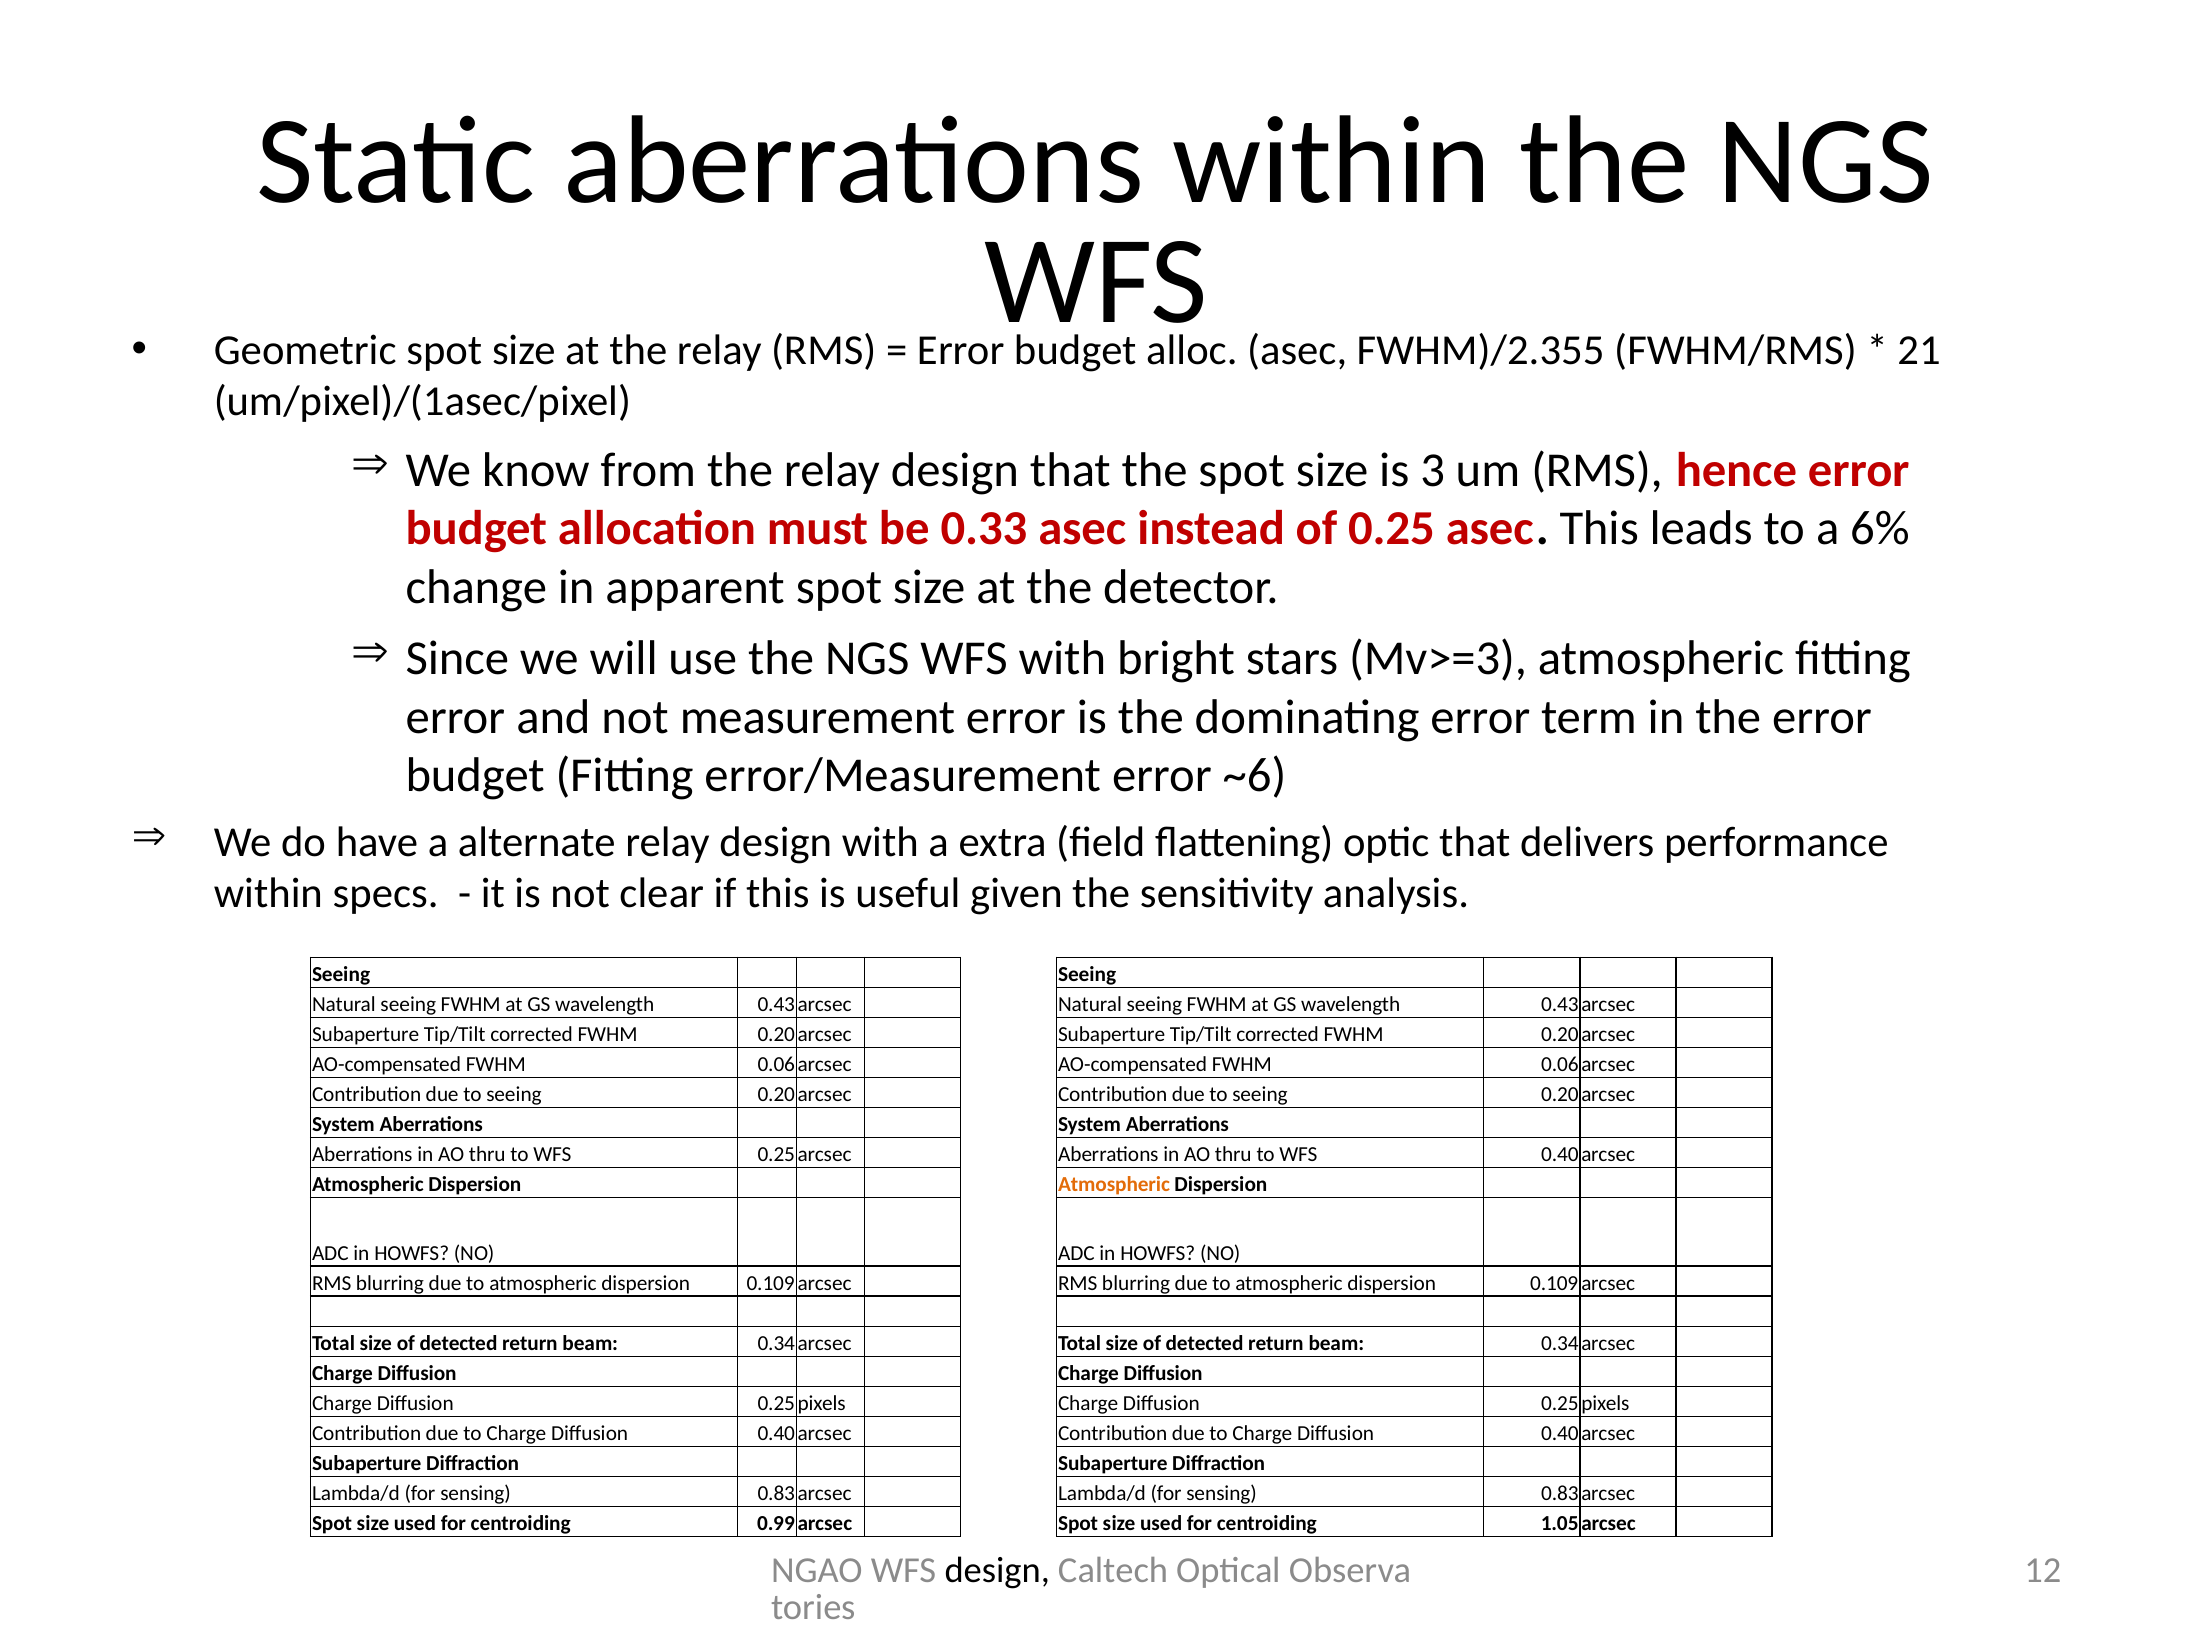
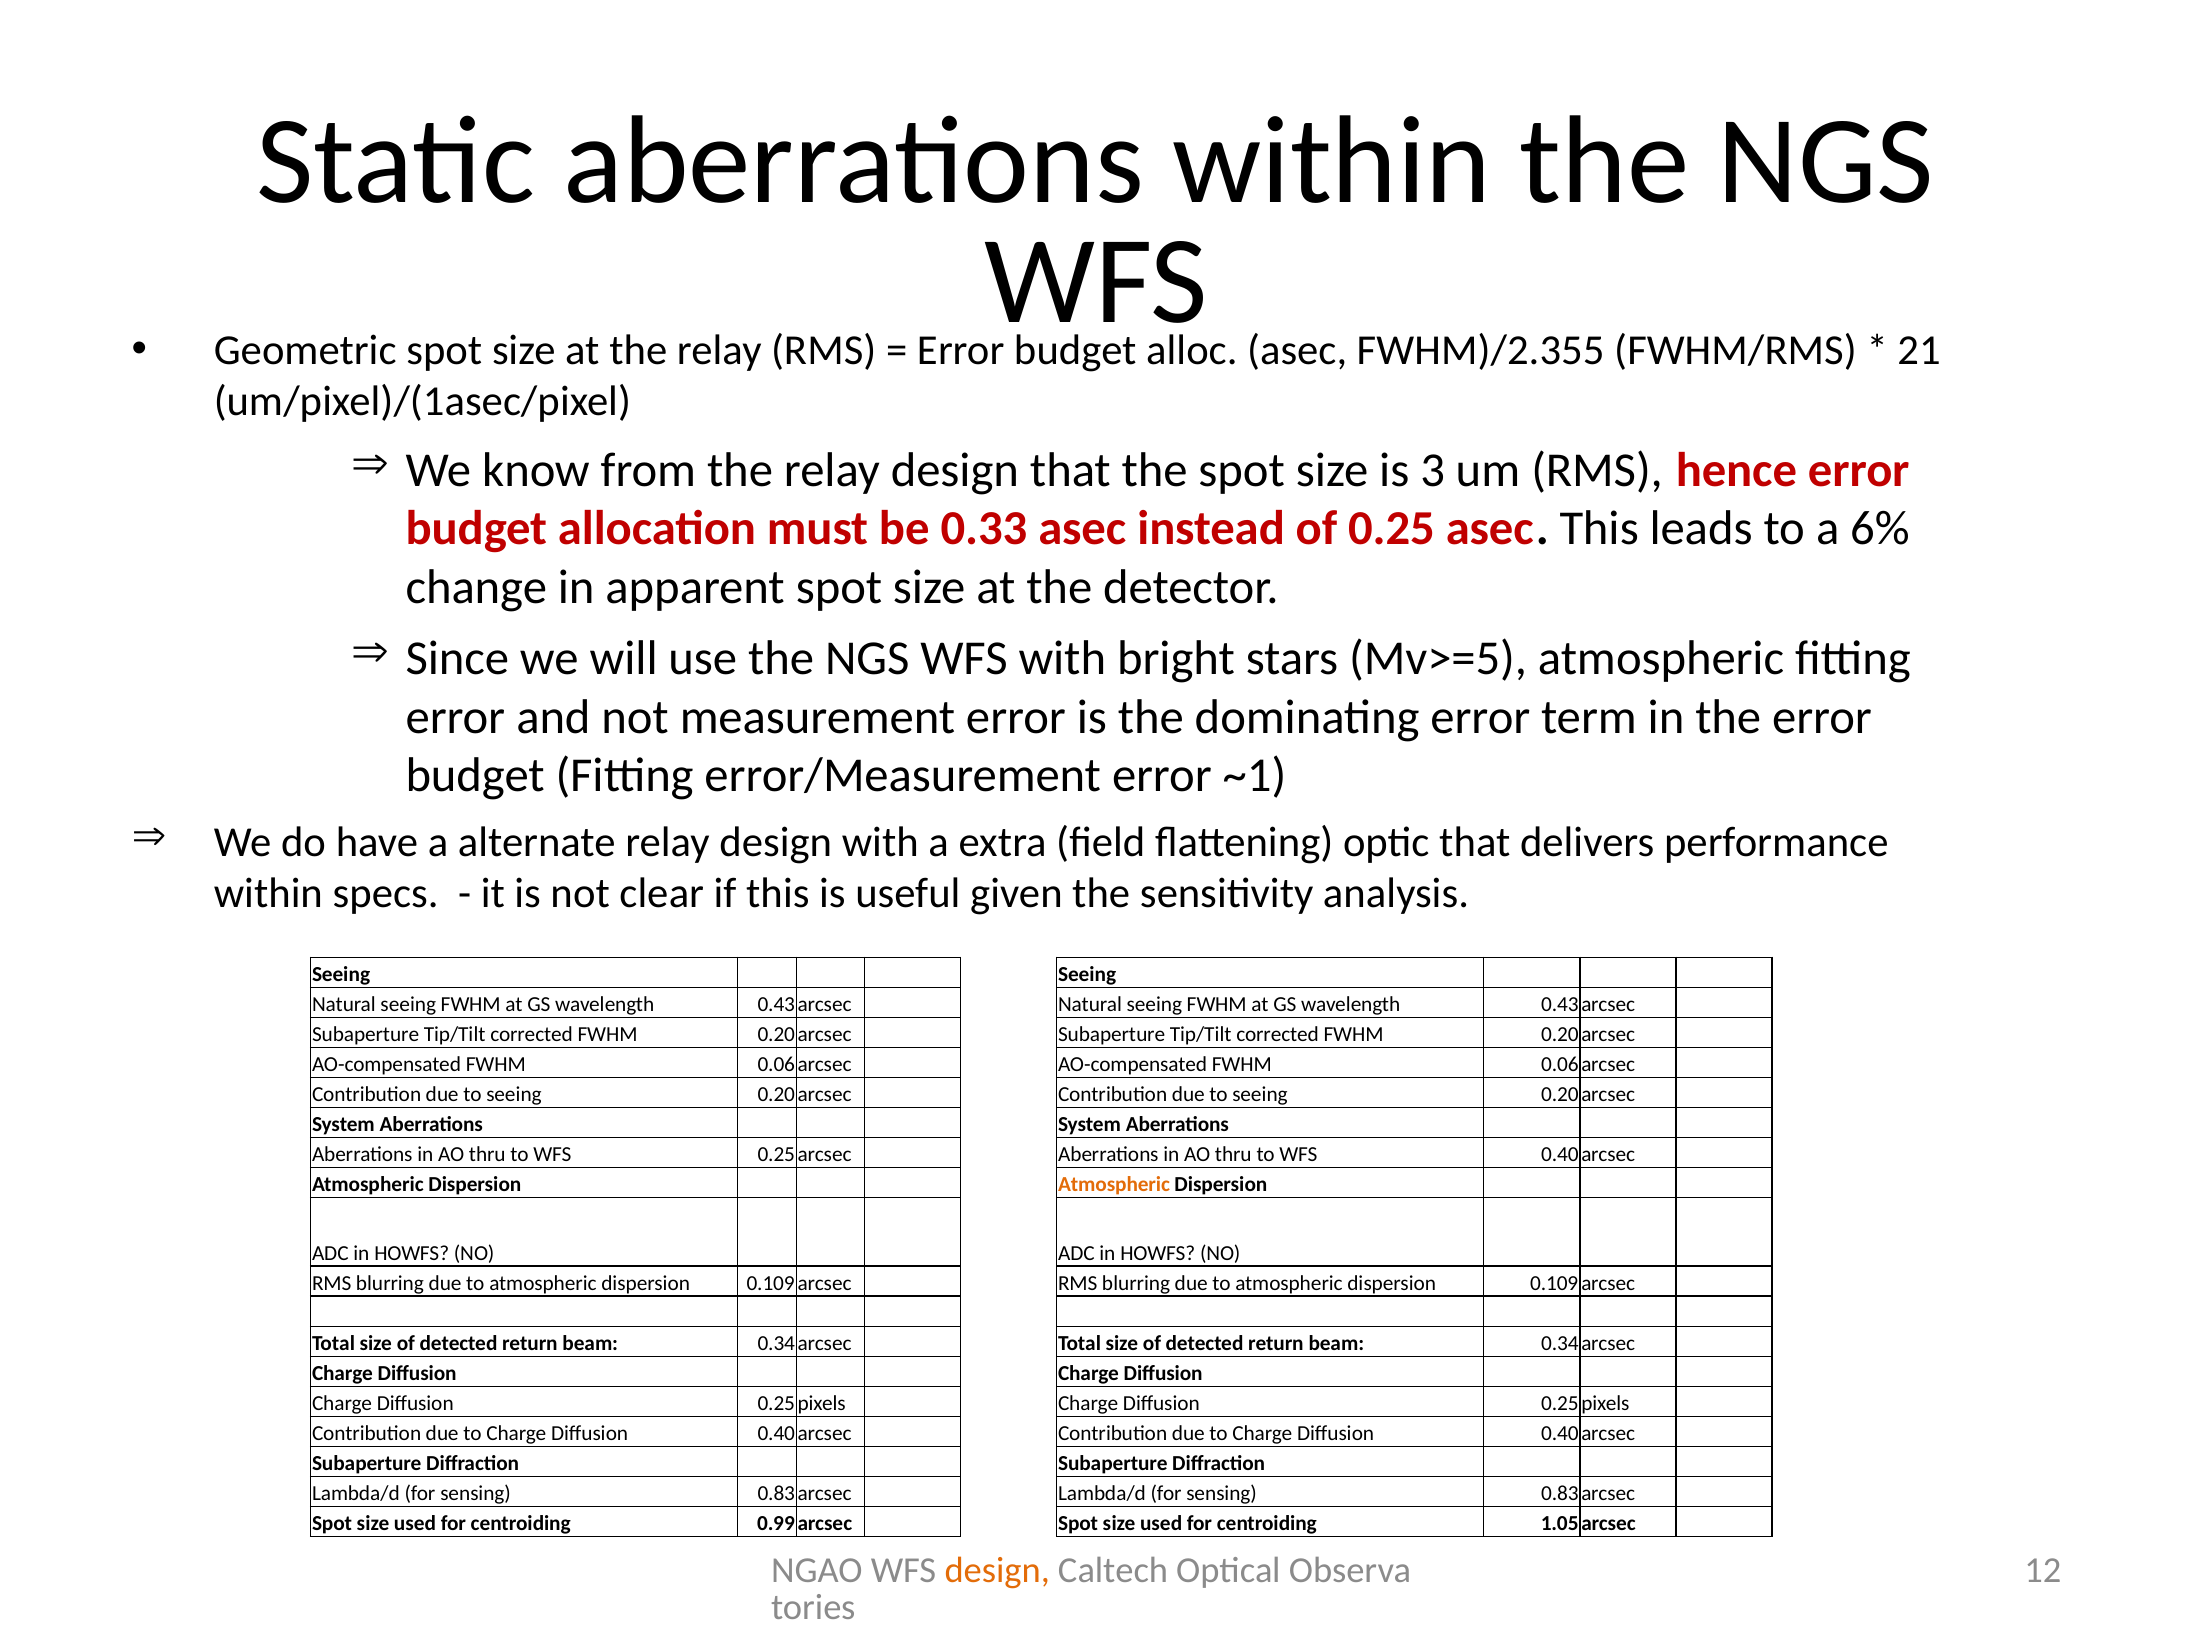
Mv>=3: Mv>=3 -> Mv>=5 (1438, 659)
~6: ~6 -> ~1 (1254, 776)
design colour: black -> orange (997, 1570)
